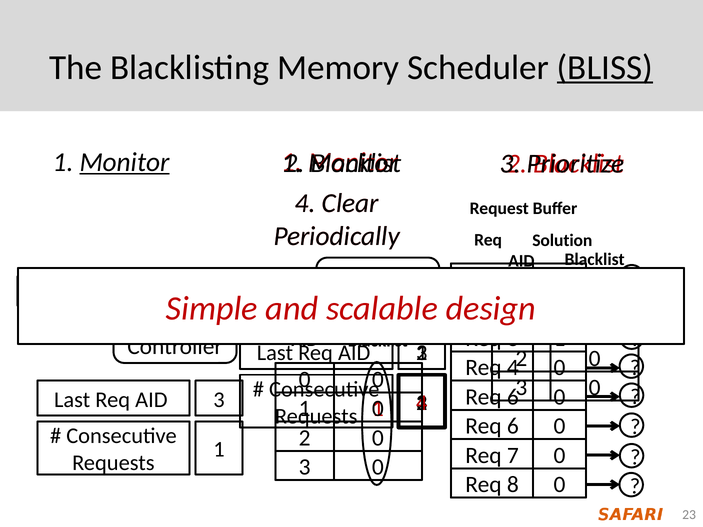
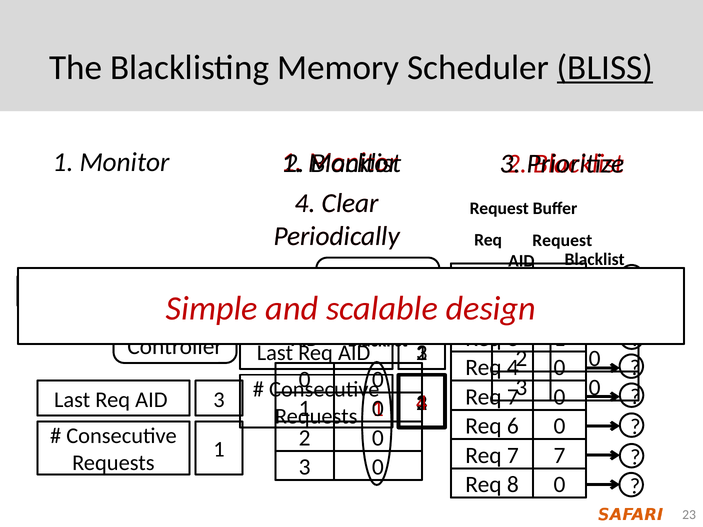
Monitor underline: present -> none (125, 162)
Req Solution: Solution -> Request (562, 240)
6: 6 -> 7 (513, 397)
7 0: 0 -> 7 (559, 456)
